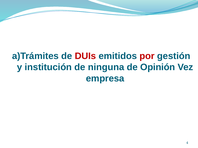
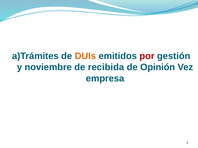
DUIs colour: red -> orange (85, 56)
institución: institución -> noviembre (48, 67)
ninguna: ninguna -> recibida (106, 67)
